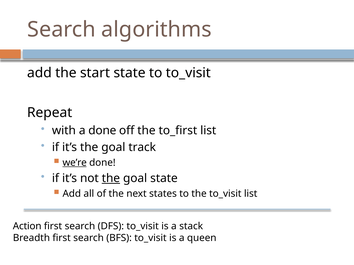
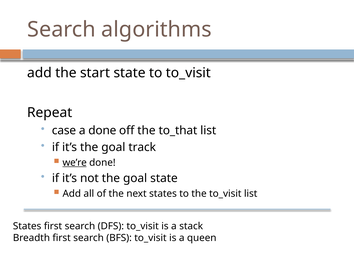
with: with -> case (64, 131)
to_first: to_first -> to_that (178, 131)
the underline: present -> none (111, 179)
Action: Action -> States (27, 227)
